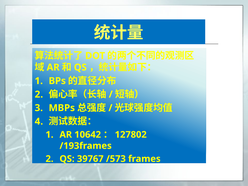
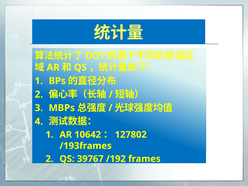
/573: /573 -> /192 (116, 159)
